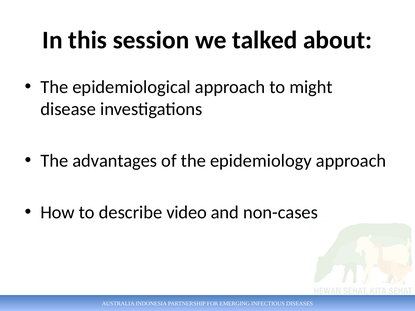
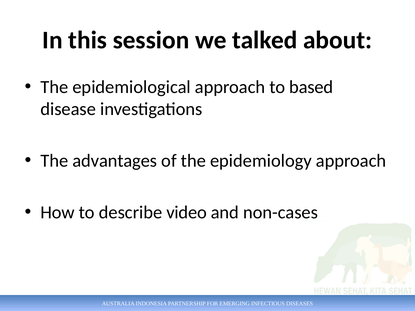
might: might -> based (311, 87)
